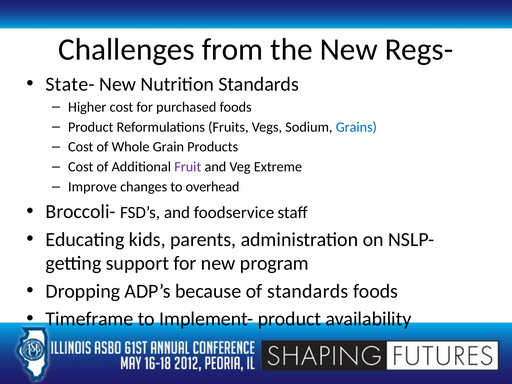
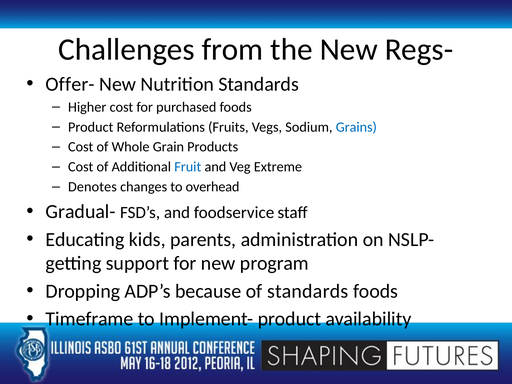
State-: State- -> Offer- (70, 84)
Fruit colour: purple -> blue (188, 167)
Improve: Improve -> Denotes (92, 187)
Broccoli-: Broccoli- -> Gradual- (81, 212)
